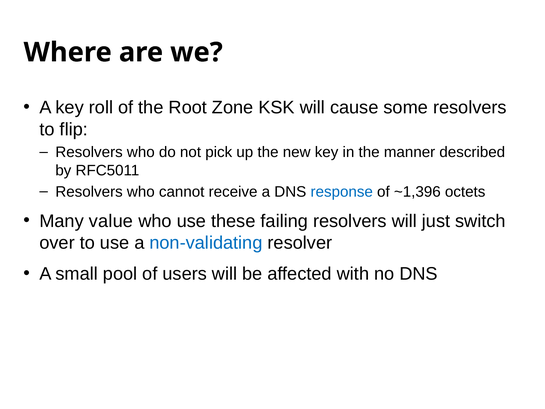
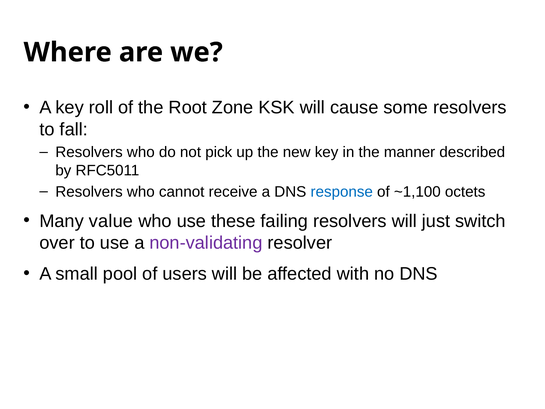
flip: flip -> fall (74, 129)
~1,396: ~1,396 -> ~1,100 (417, 192)
non-validating colour: blue -> purple (206, 243)
